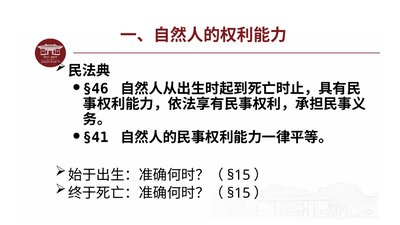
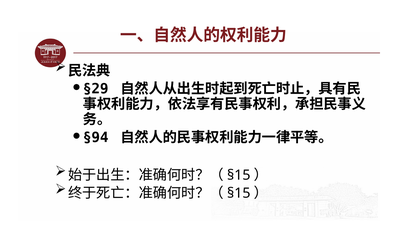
§46: §46 -> §29 (96, 89)
§41: §41 -> §94 (96, 138)
